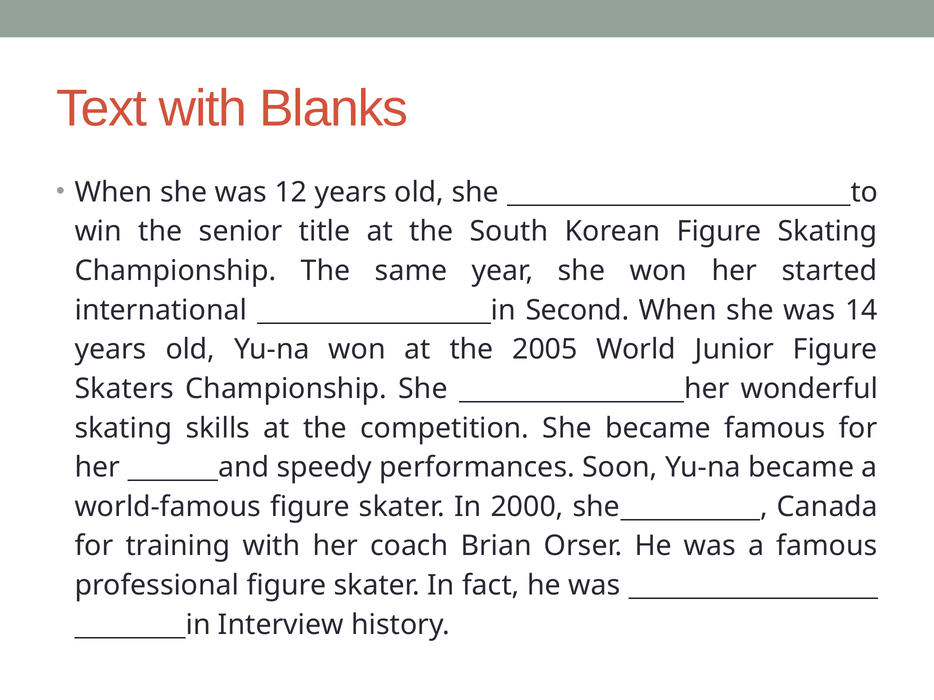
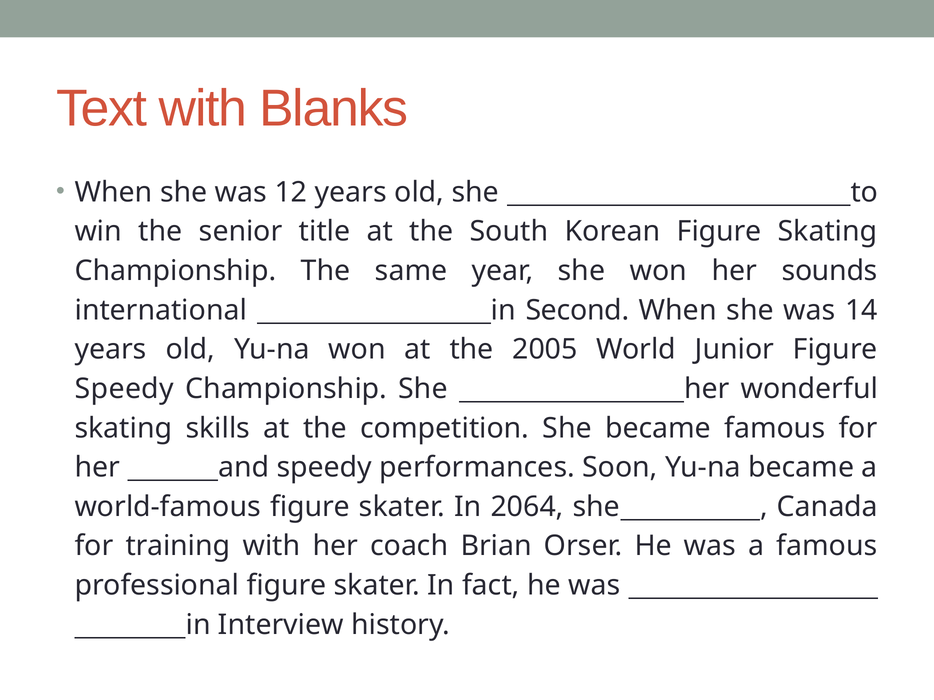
started: started -> sounds (830, 271)
Skaters: Skaters -> Speedy (124, 389)
2000: 2000 -> 2064 (527, 507)
